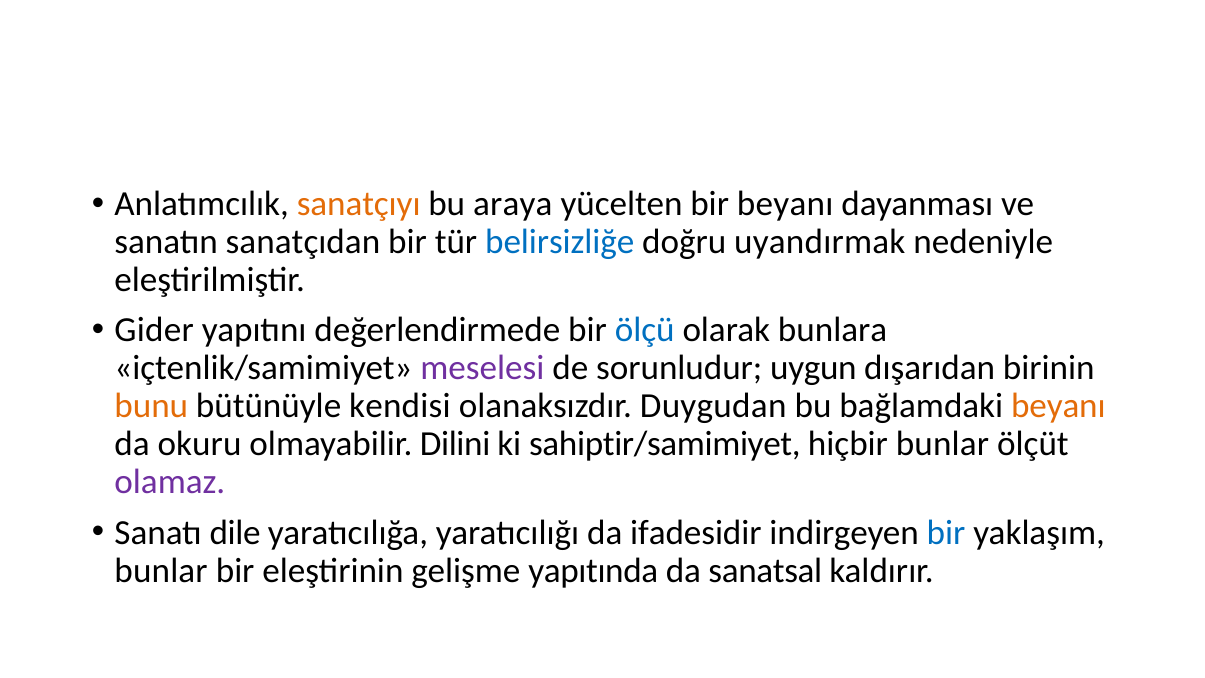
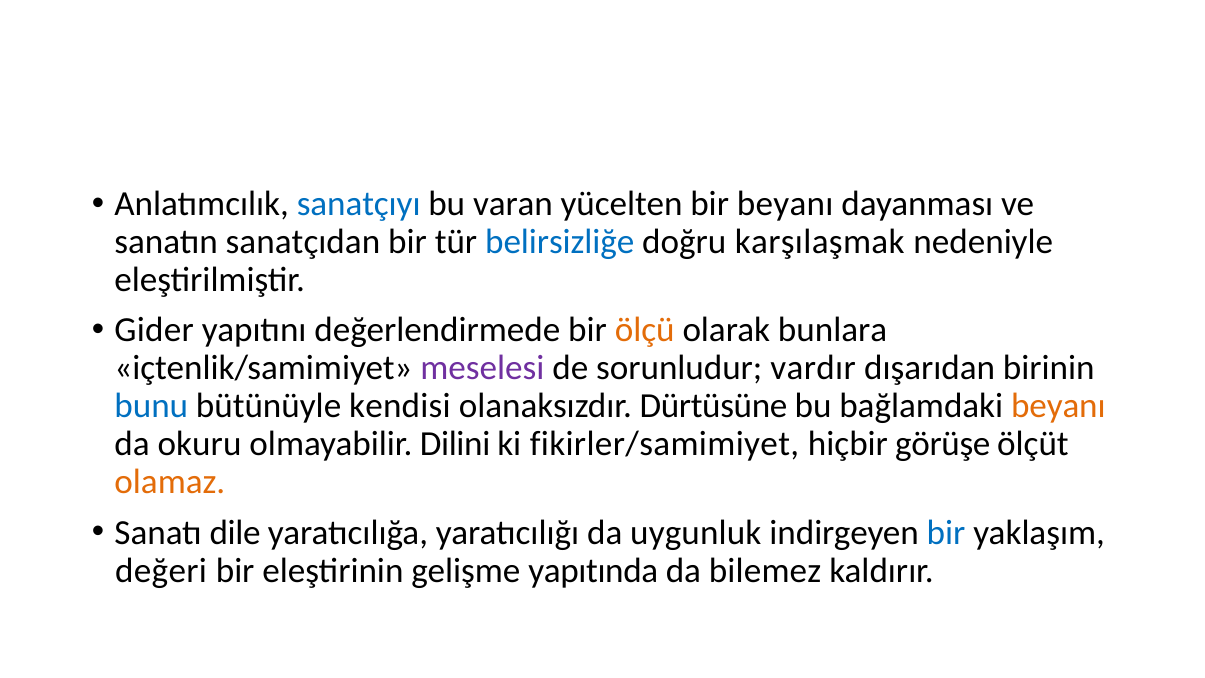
sanatçıyı colour: orange -> blue (359, 204)
araya: araya -> varan (513, 204)
uyandırmak: uyandırmak -> karşılaşmak (820, 242)
ölçü colour: blue -> orange (645, 330)
uygun: uygun -> vardır (813, 368)
bunu colour: orange -> blue (151, 406)
Duygudan: Duygudan -> Dürtüsüne (713, 406)
sahiptir/samimiyet: sahiptir/samimiyet -> fikirler/samimiyet (664, 444)
hiçbir bunlar: bunlar -> görüşe (943, 444)
olamaz colour: purple -> orange (170, 482)
ifadesidir: ifadesidir -> uygunluk (696, 533)
bunlar: bunlar -> değeri (161, 571)
sanatsal: sanatsal -> bilemez (765, 571)
